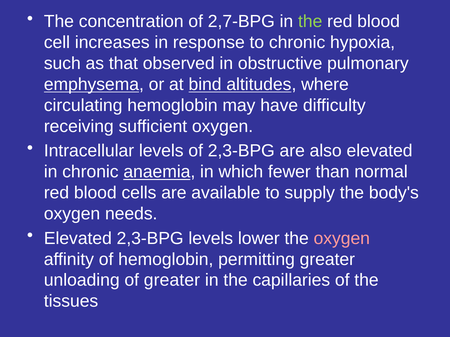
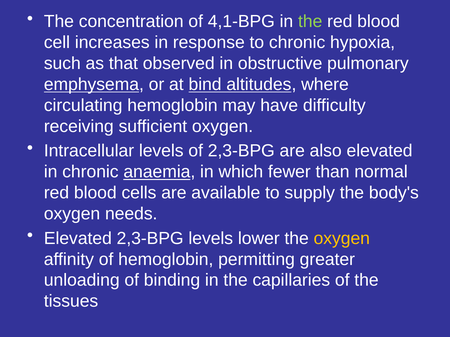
2,7-BPG: 2,7-BPG -> 4,1-BPG (241, 21)
oxygen colour: pink -> yellow (342, 239)
of greater: greater -> binding (172, 281)
